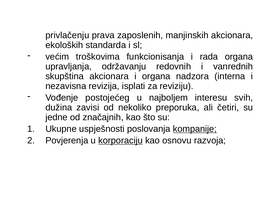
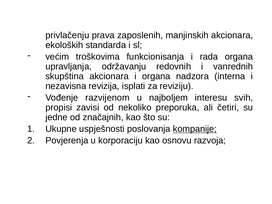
postojećeg: postojećeg -> razvijenom (107, 98)
dužina: dužina -> propisi (59, 108)
korporaciju underline: present -> none (121, 140)
